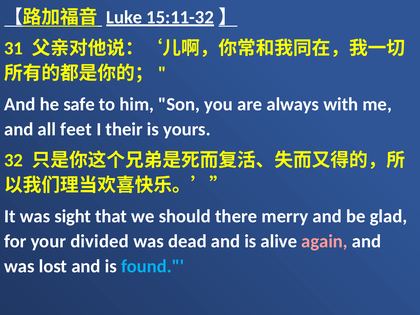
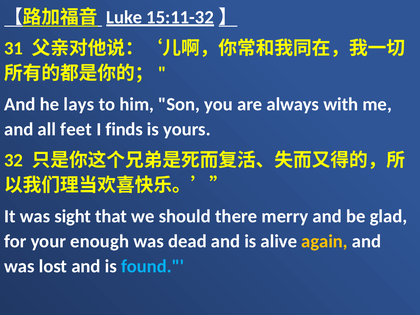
safe: safe -> lays (79, 104)
their: their -> finds (124, 129)
divided: divided -> enough (100, 241)
again colour: pink -> yellow (325, 241)
